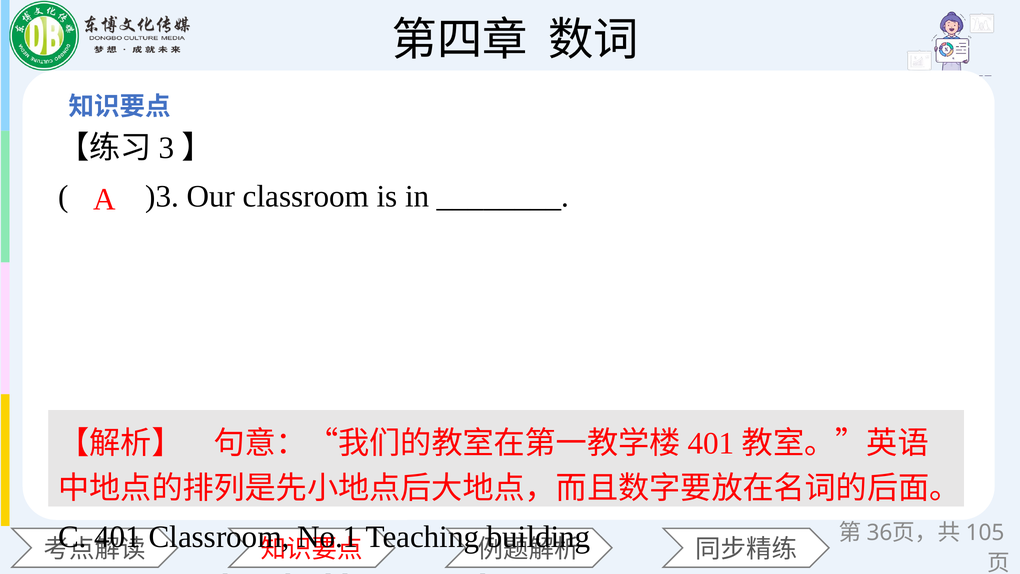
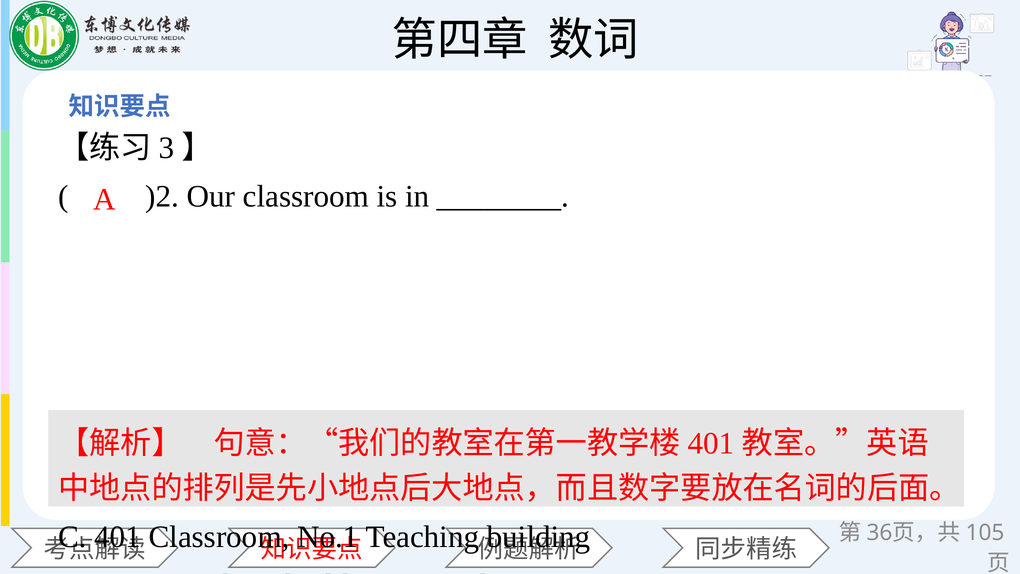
)3: )3 -> )2 (162, 197)
